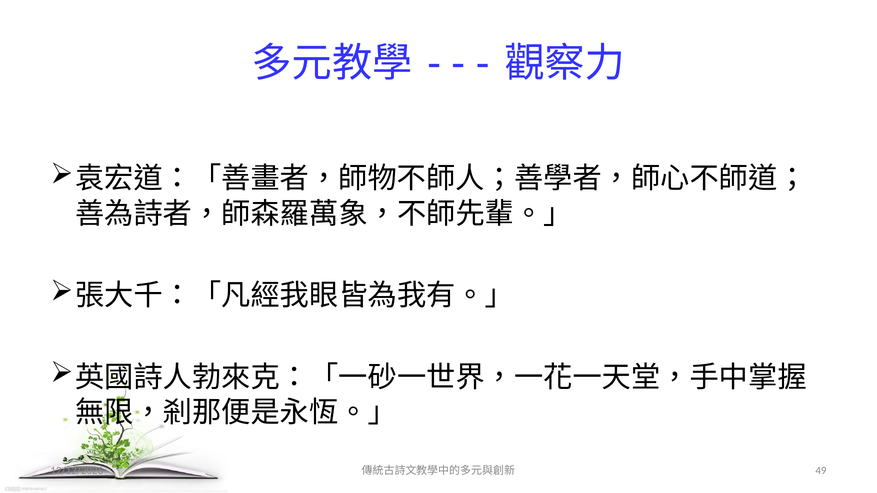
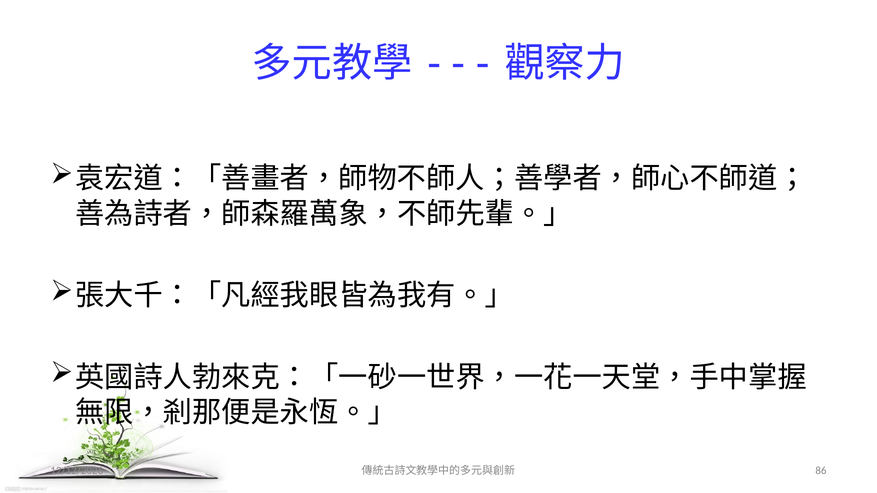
49: 49 -> 86 (821, 471)
